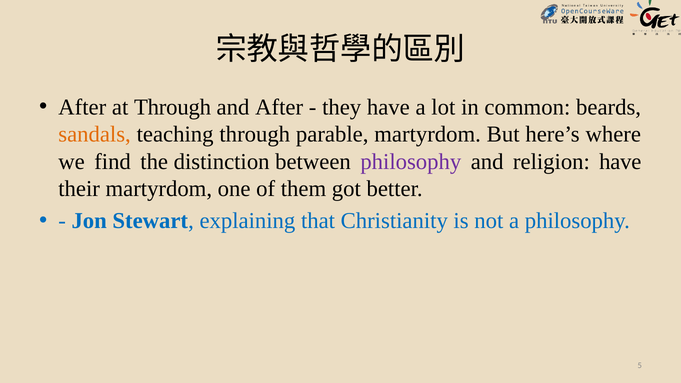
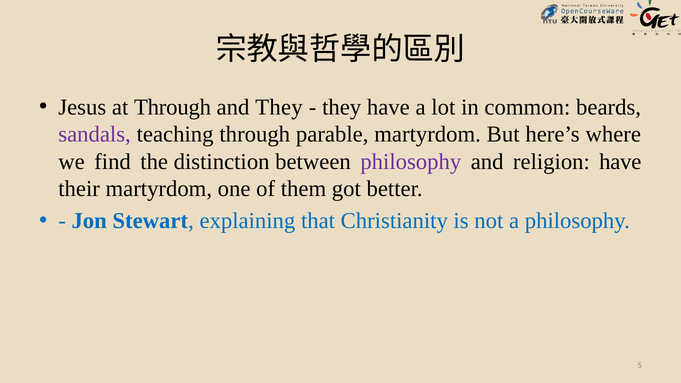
After: After -> Jesus (82, 107)
and After: After -> They (279, 107)
sandals colour: orange -> purple (95, 134)
